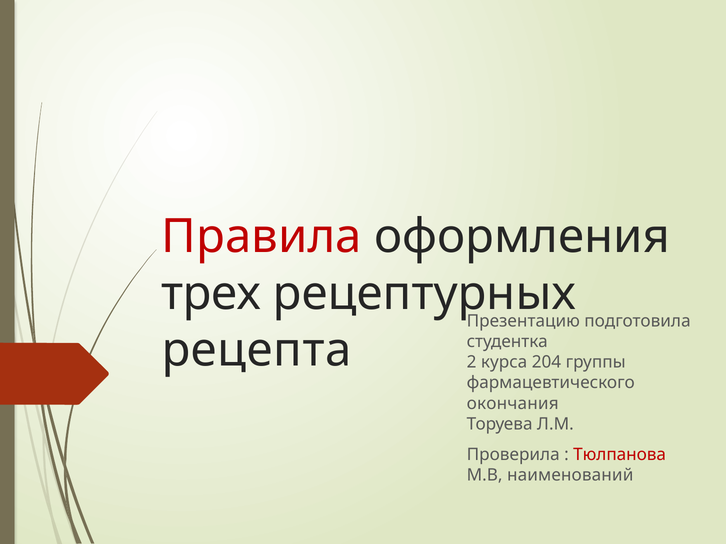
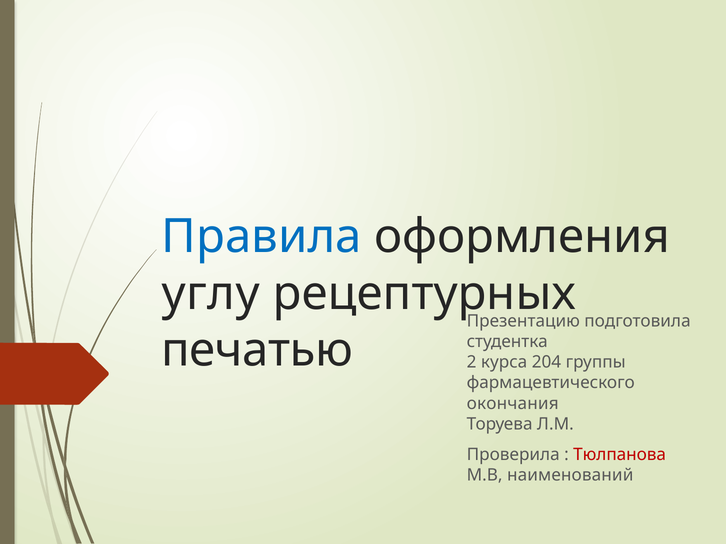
Правила colour: red -> blue (262, 237)
трех: трех -> углу (211, 294)
рецепта: рецепта -> печатью (257, 351)
